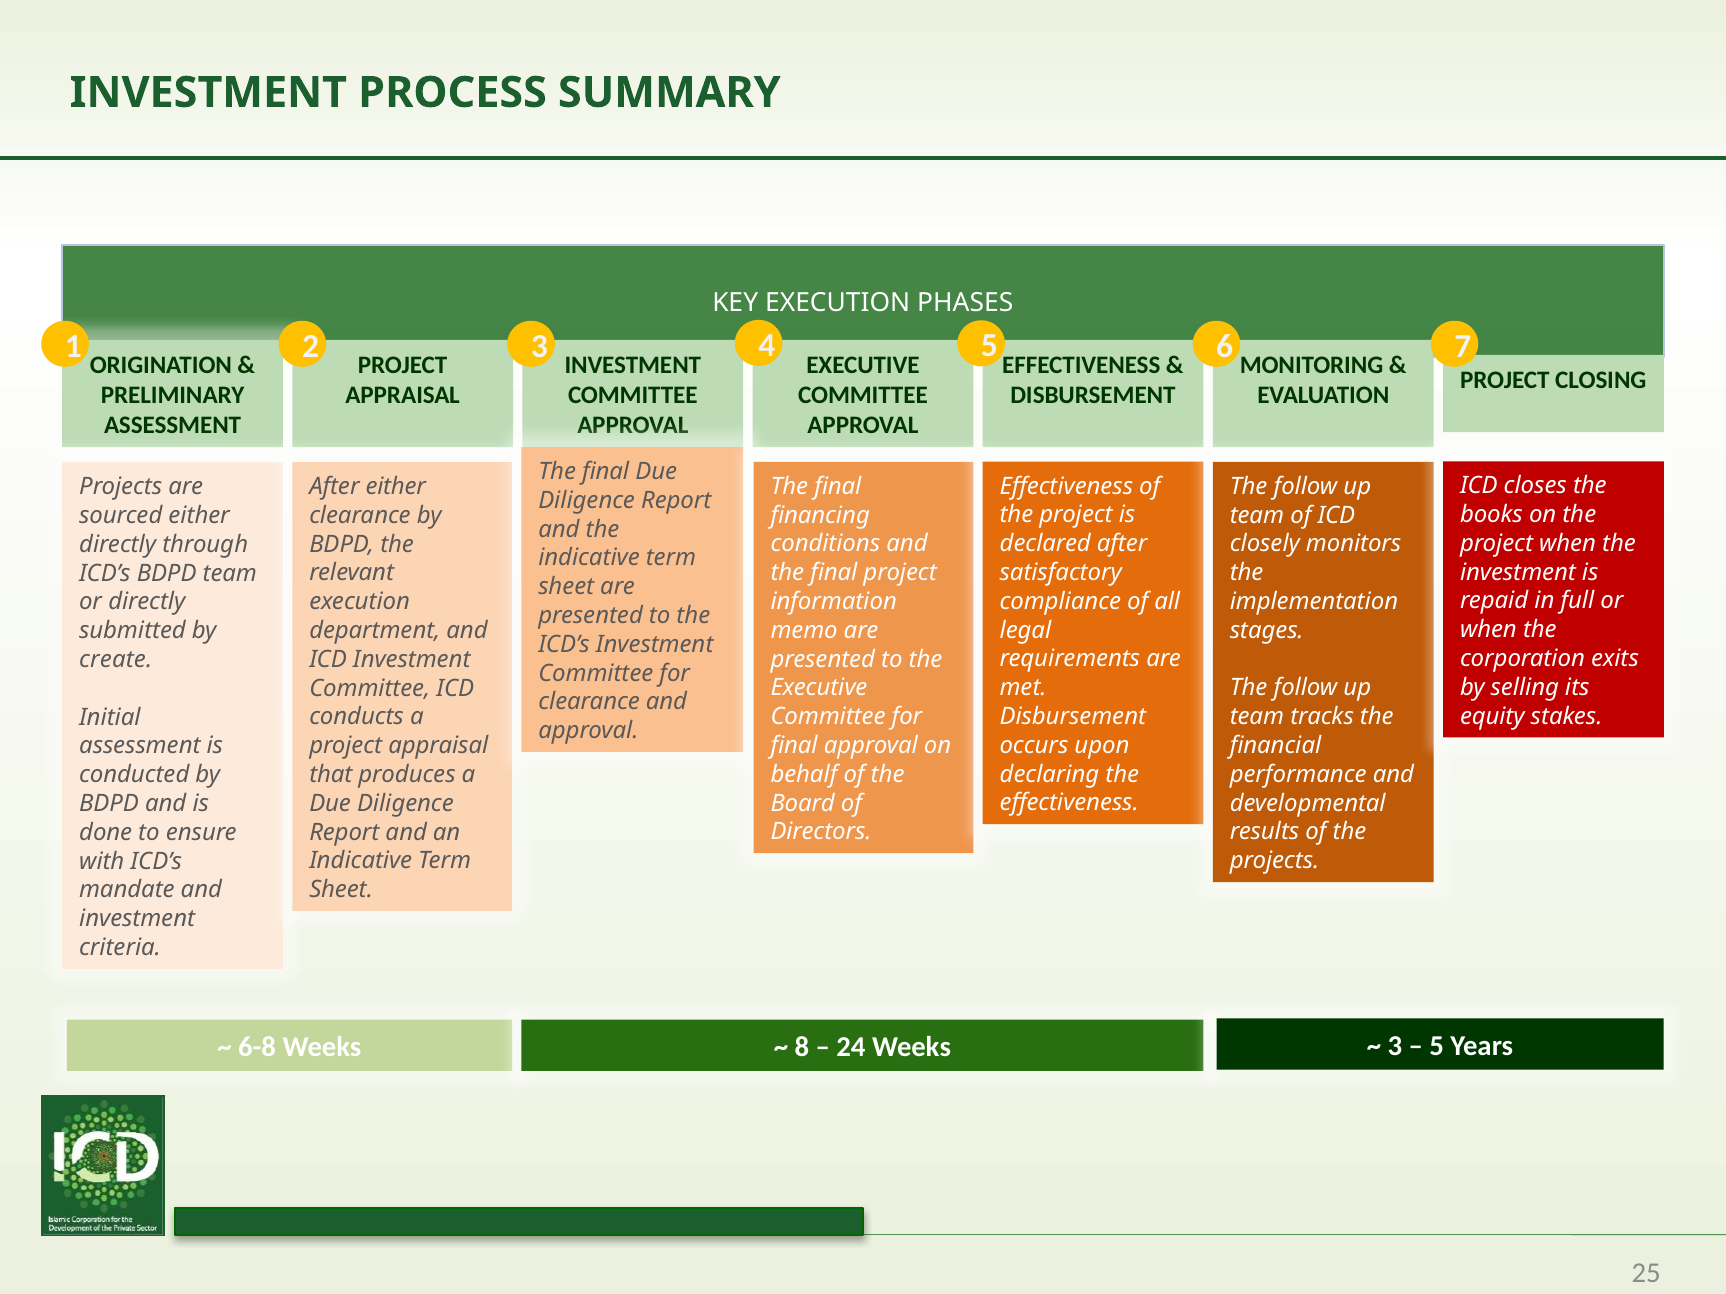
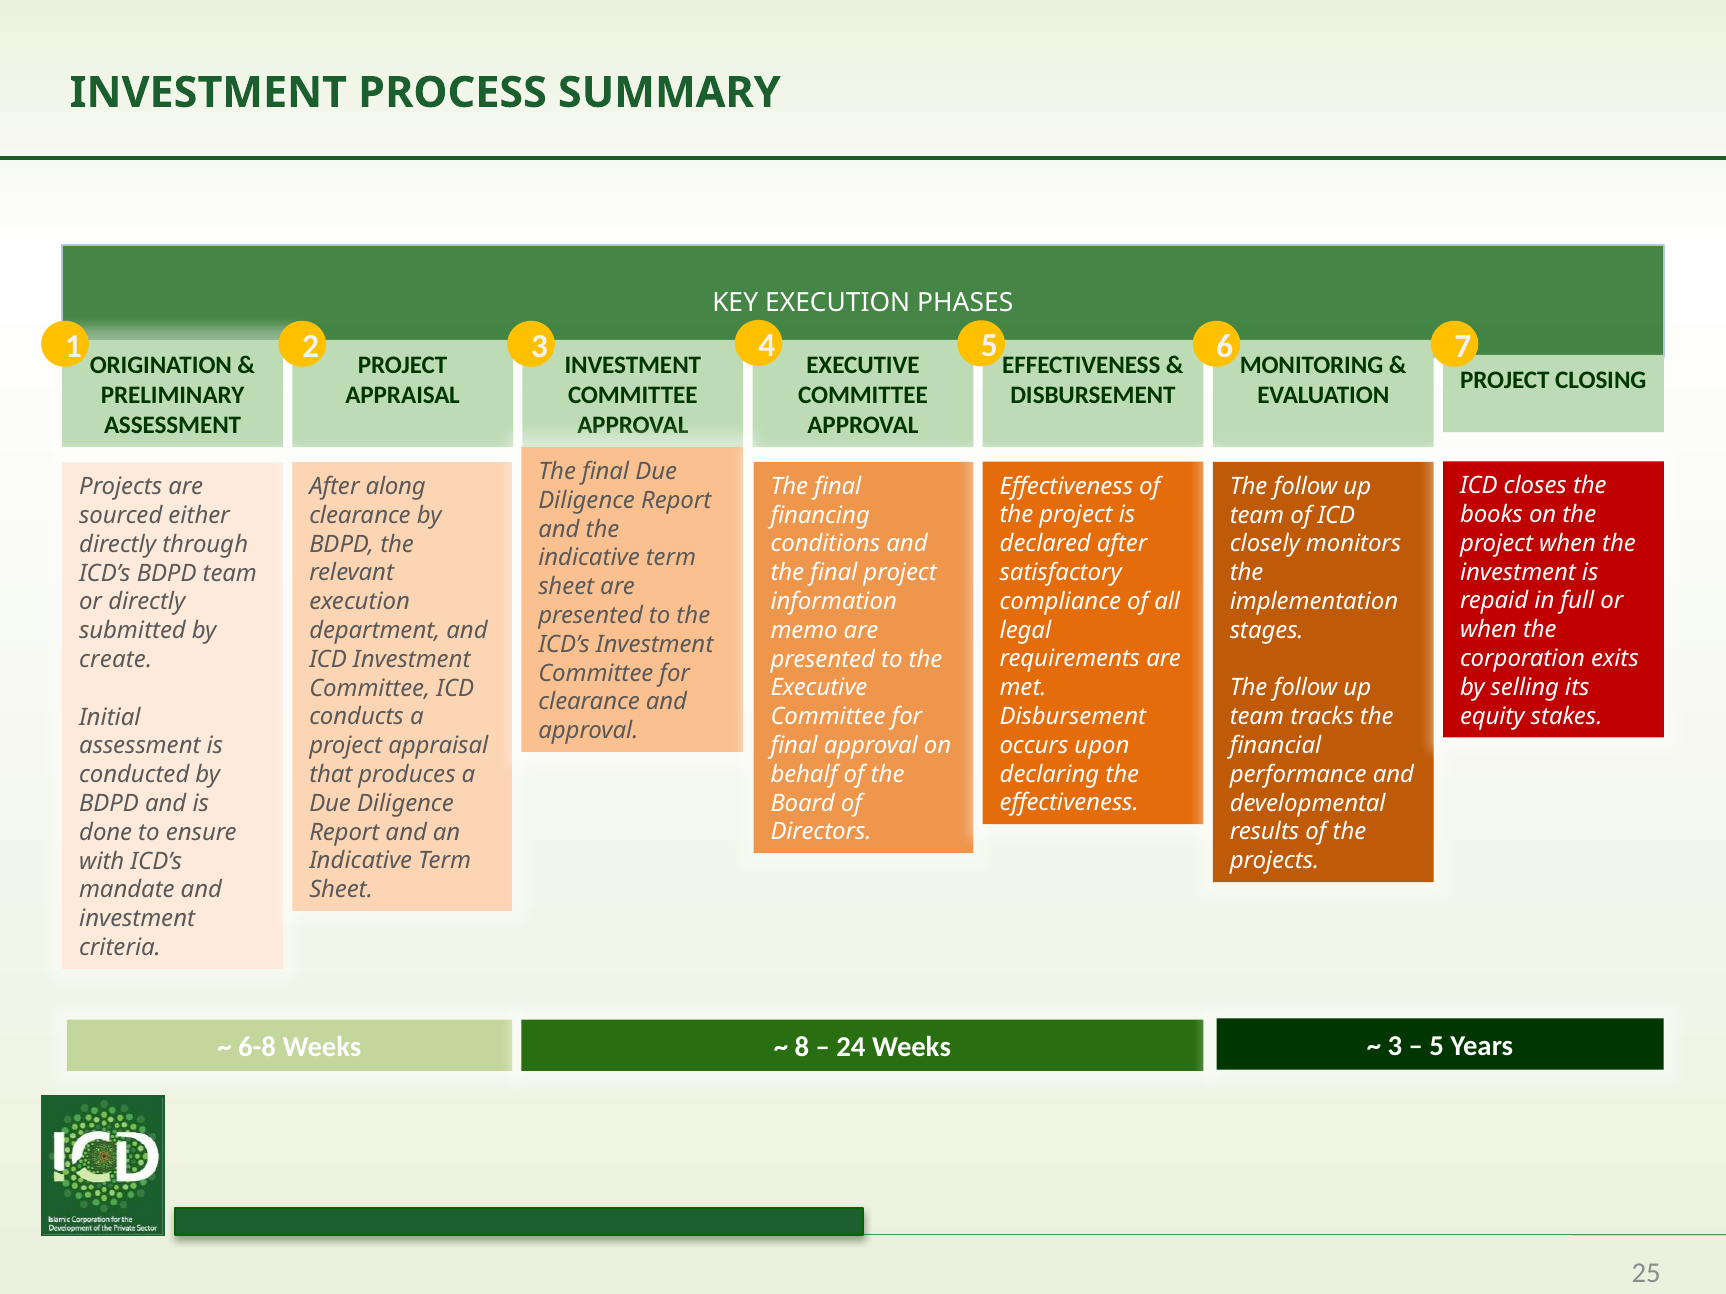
After either: either -> along (396, 487)
